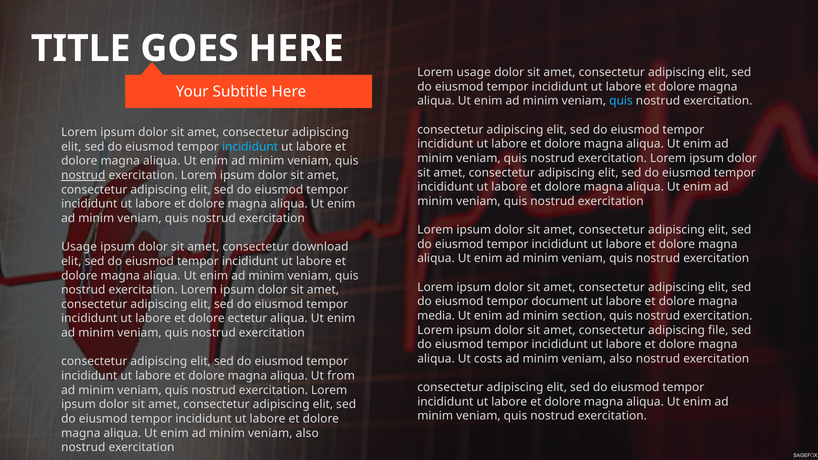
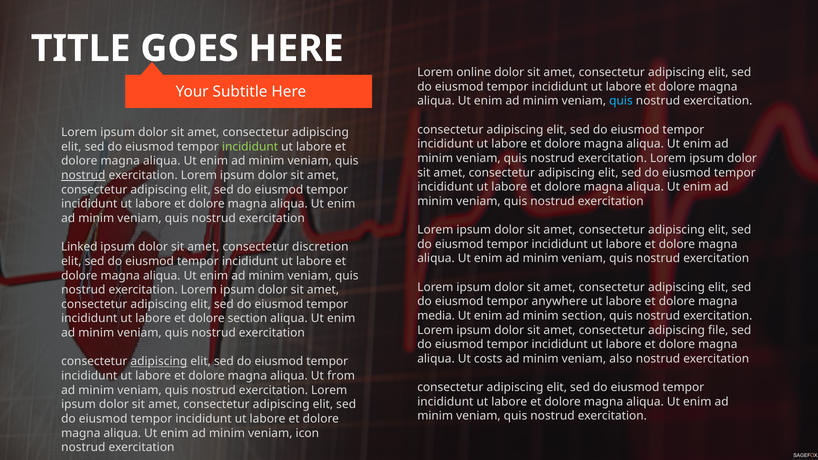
Lorem usage: usage -> online (474, 72)
incididunt colour: light blue -> light green (250, 147)
Usage: Usage -> Linked (79, 247)
download: download -> discretion (320, 247)
document: document -> anywhere (560, 302)
dolore ectetur: ectetur -> section (247, 319)
adipiscing underline: none -> present (159, 362)
also: also -> icon (307, 433)
